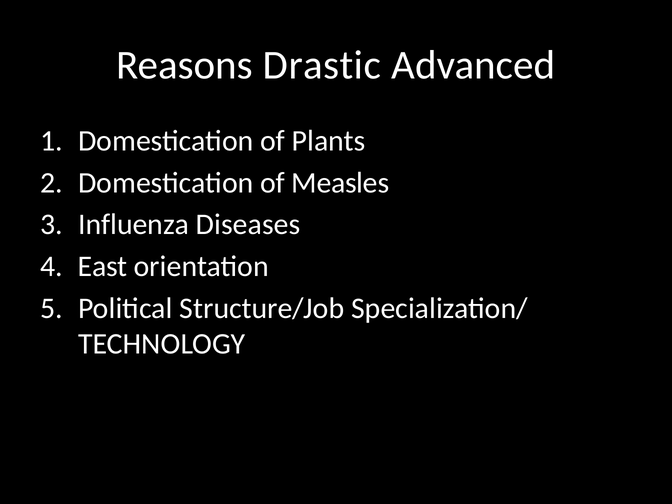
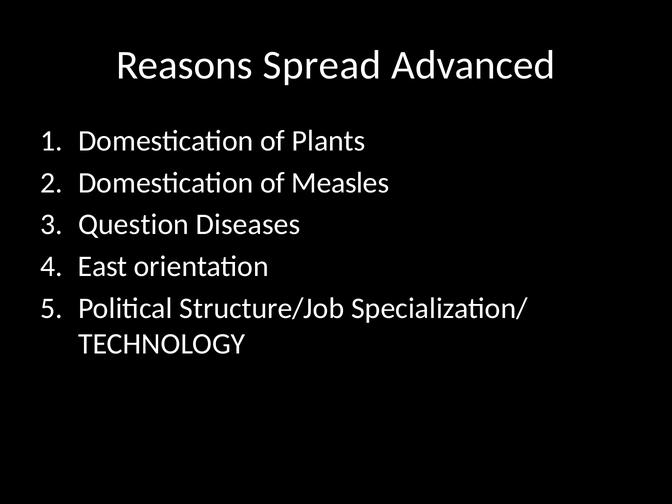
Drastic: Drastic -> Spread (322, 65)
Influenza: Influenza -> Question (134, 225)
